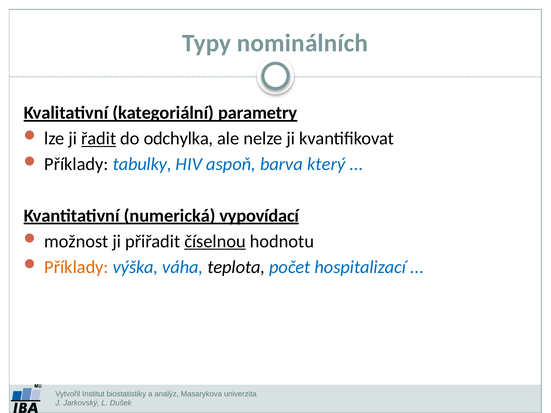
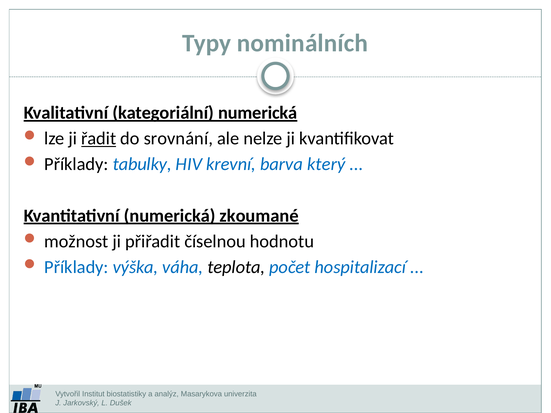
kategoriální parametry: parametry -> numerická (258, 113)
odchylka: odchylka -> srovnání (178, 139)
aspoň: aspoň -> krevní (231, 164)
vypovídací: vypovídací -> zkoumané (259, 216)
číselnou underline: present -> none (215, 241)
Příklady colour: orange -> blue (76, 267)
